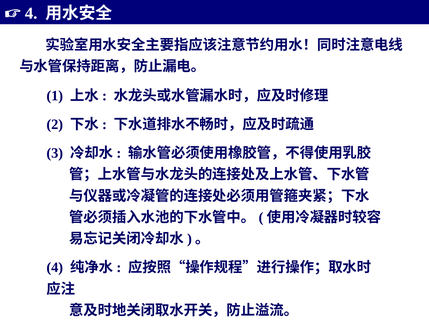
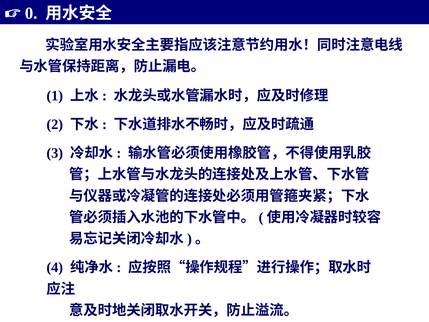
4: 4 -> 0 (31, 13)
